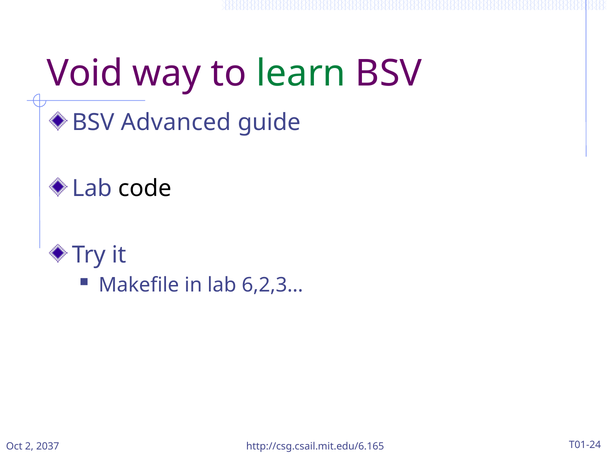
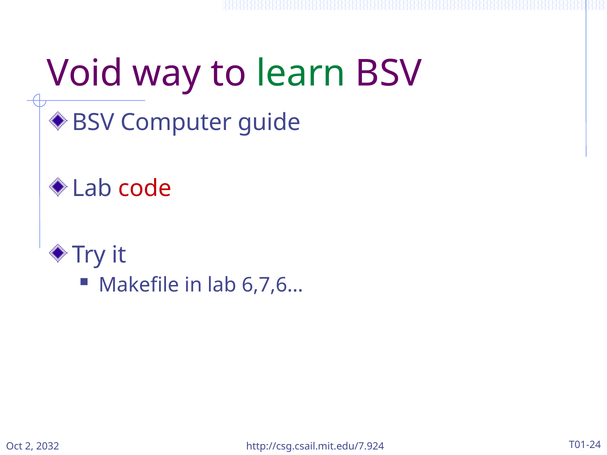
Advanced: Advanced -> Computer (176, 123)
code colour: black -> red (145, 189)
6,2,3…: 6,2,3… -> 6,7,6… (272, 285)
2037: 2037 -> 2032 (48, 447)
http://csg.csail.mit.edu/6.165: http://csg.csail.mit.edu/6.165 -> http://csg.csail.mit.edu/7.924 (315, 447)
